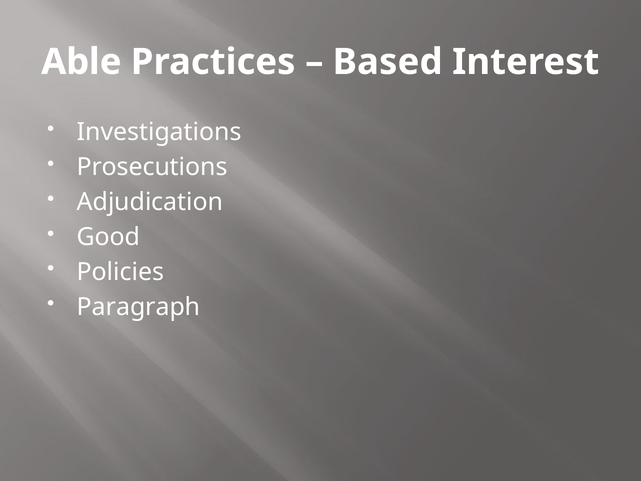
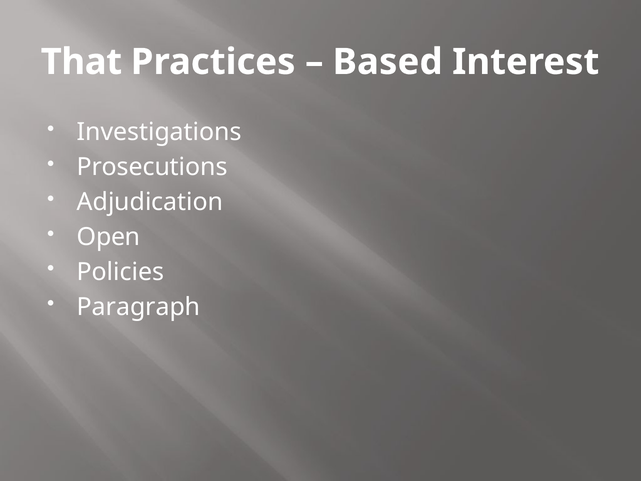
Able: Able -> That (81, 62)
Good: Good -> Open (109, 237)
